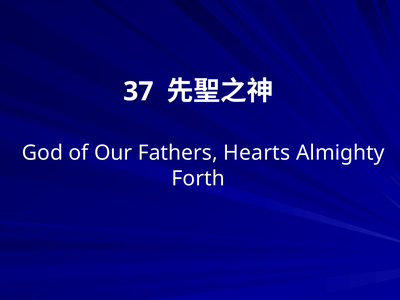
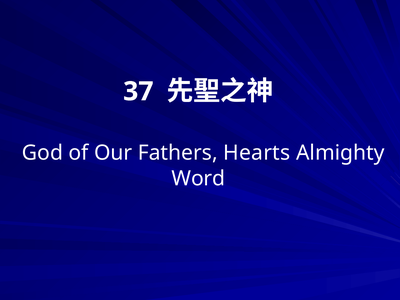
Forth: Forth -> Word (198, 178)
